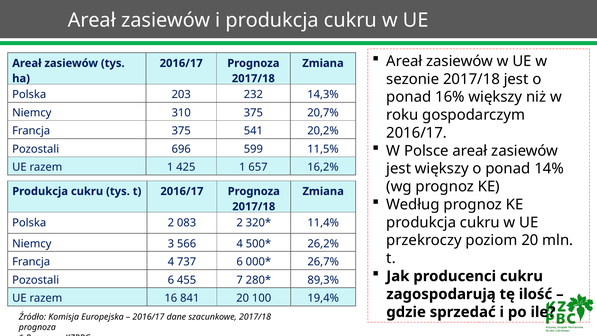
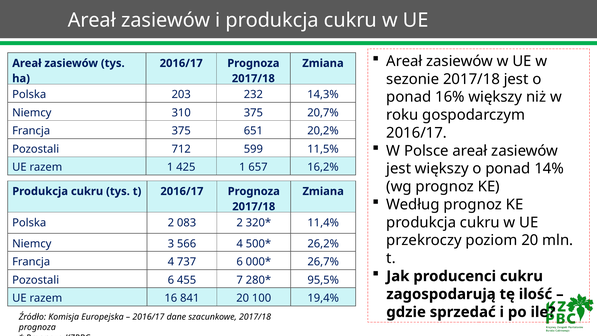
541: 541 -> 651 (253, 131)
696: 696 -> 712 (181, 149)
89,3%: 89,3% -> 95,5% (323, 280)
